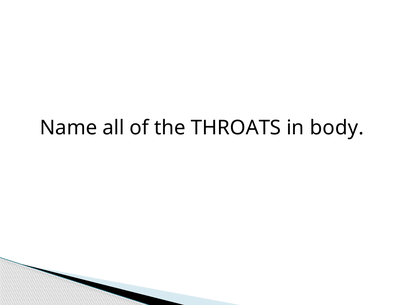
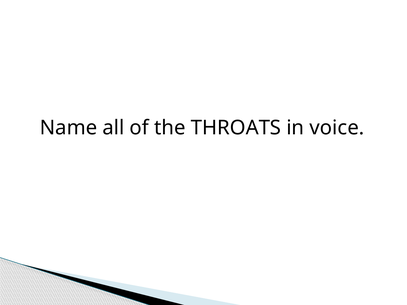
body: body -> voice (337, 128)
